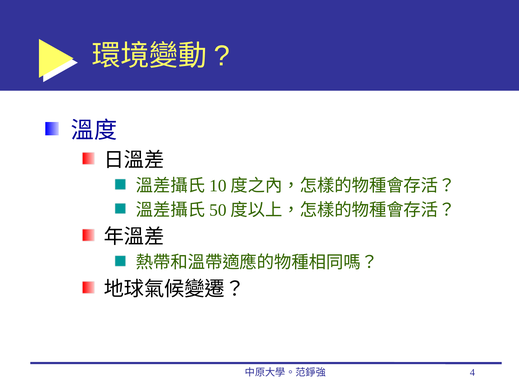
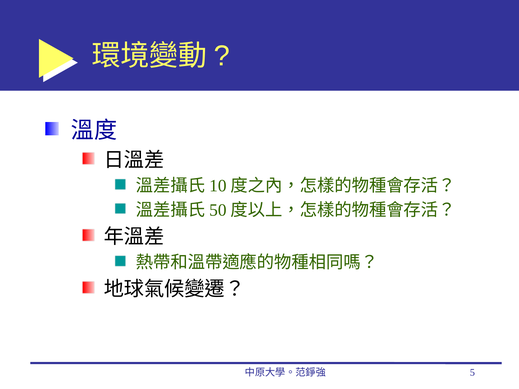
4: 4 -> 5 (472, 373)
